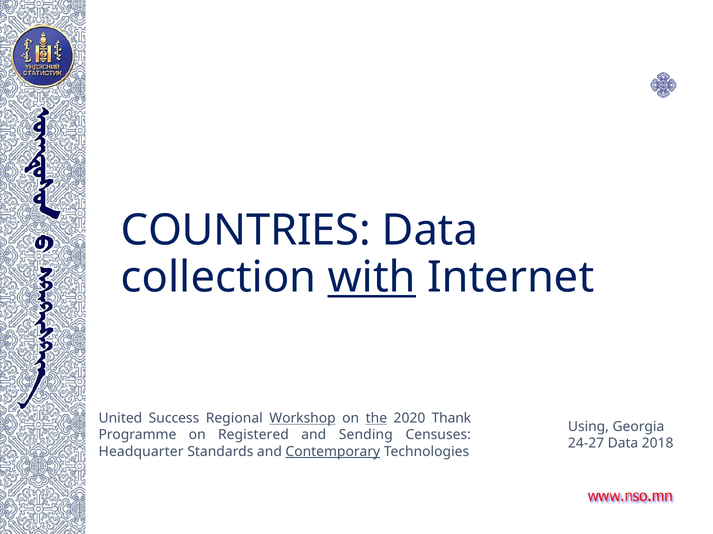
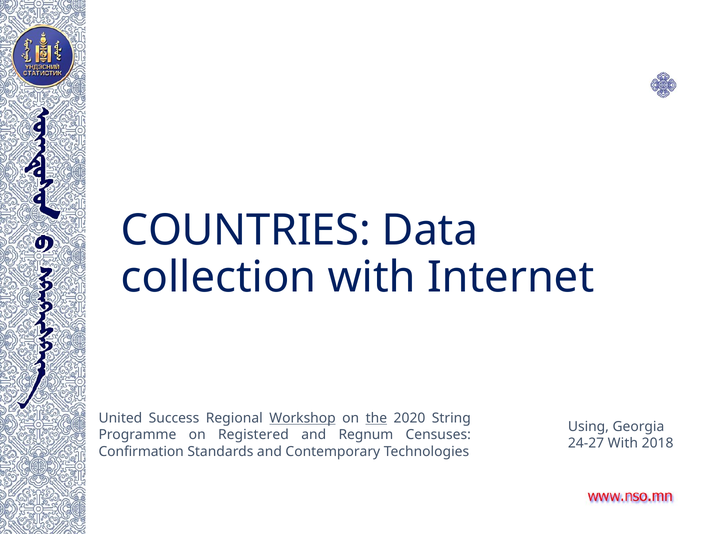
with underline: present -> none (372, 278)
Thank: Thank -> String (451, 419)
Sending: Sending -> Regnum (366, 436)
24-27 Data: Data -> With (623, 444)
Headquarter: Headquarter -> Confirmation (141, 452)
Contemporary underline: present -> none (333, 452)
